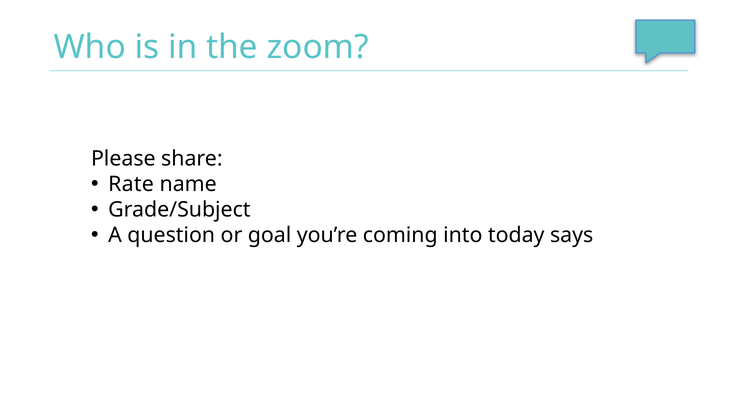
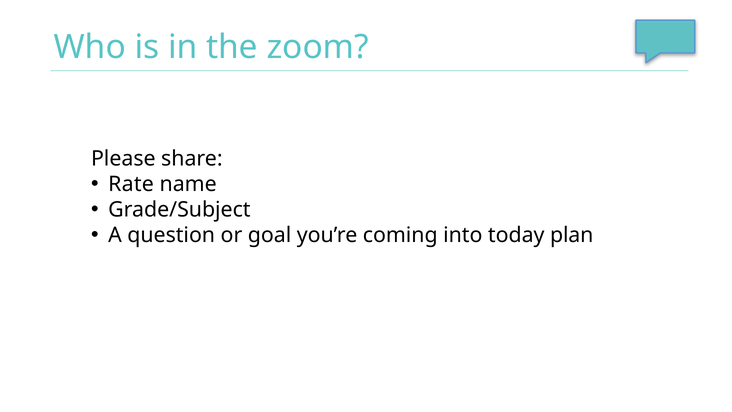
says: says -> plan (572, 235)
